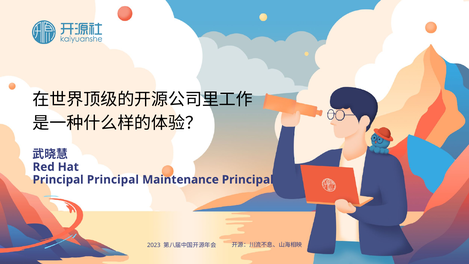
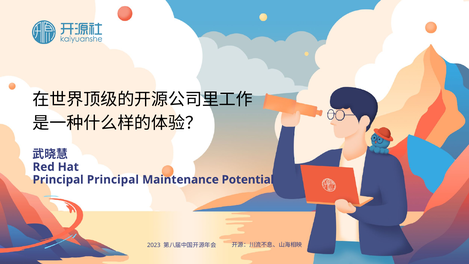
Maintenance Principal: Principal -> Potential (248, 180)
